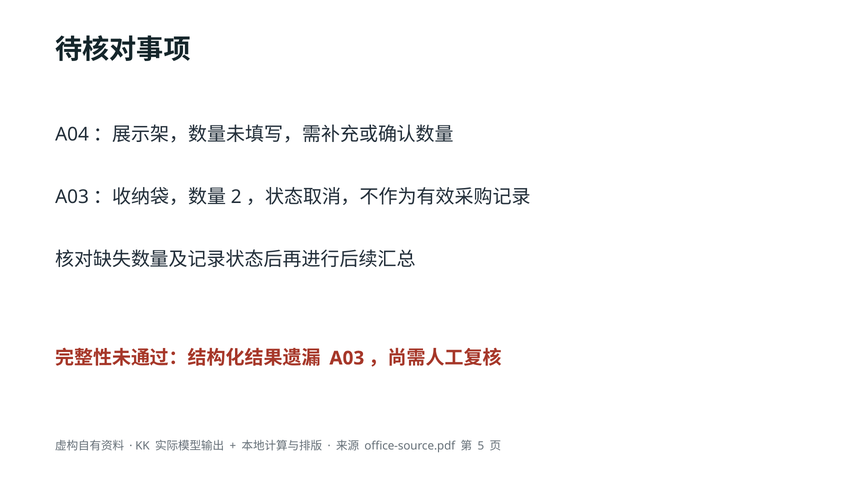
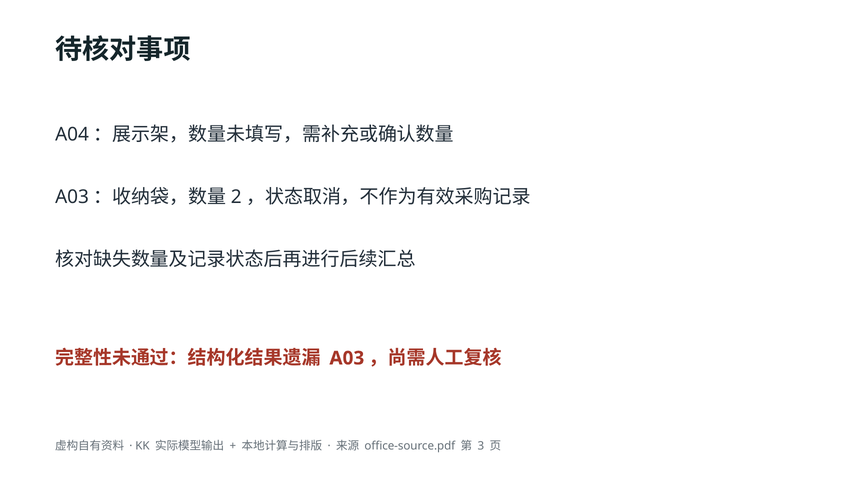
5: 5 -> 3 (481, 446)
